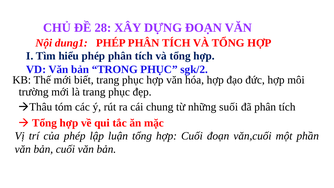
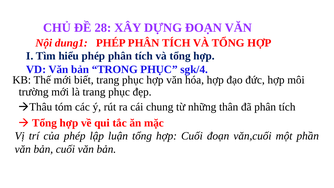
sgk/2: sgk/2 -> sgk/4 (194, 69)
suối: suối -> thân (229, 107)
